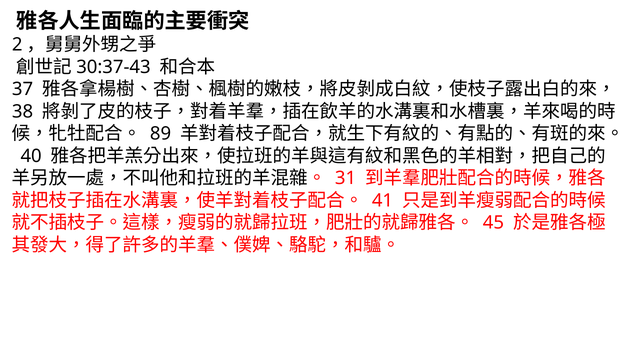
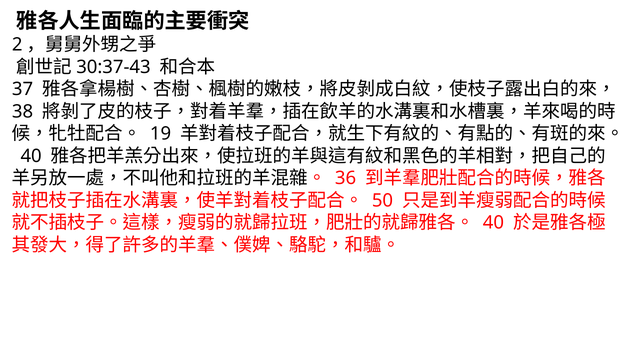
89: 89 -> 19 (161, 134)
31: 31 -> 36 (346, 178)
41: 41 -> 50 (382, 201)
45: 45 -> 40 (493, 223)
